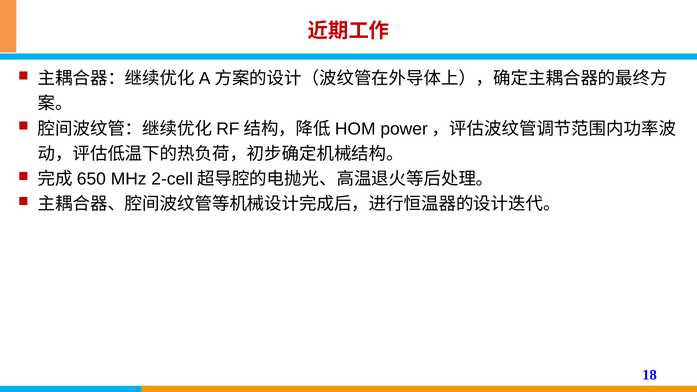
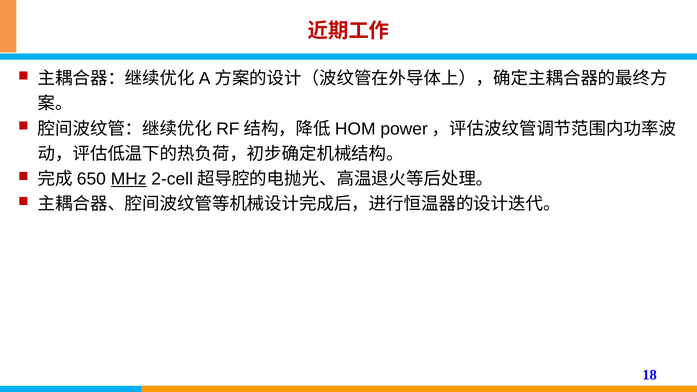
MHz underline: none -> present (129, 179)
